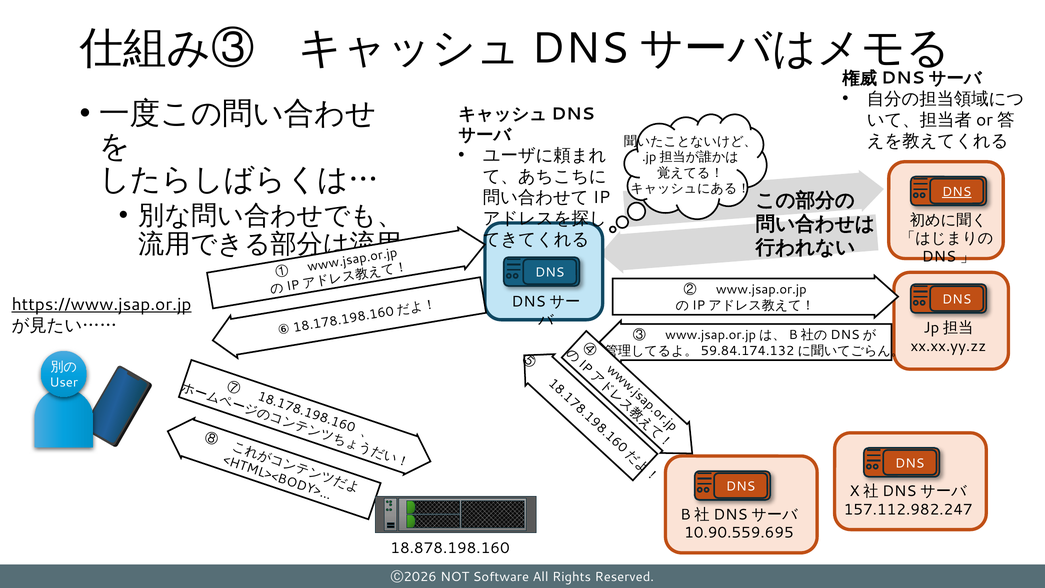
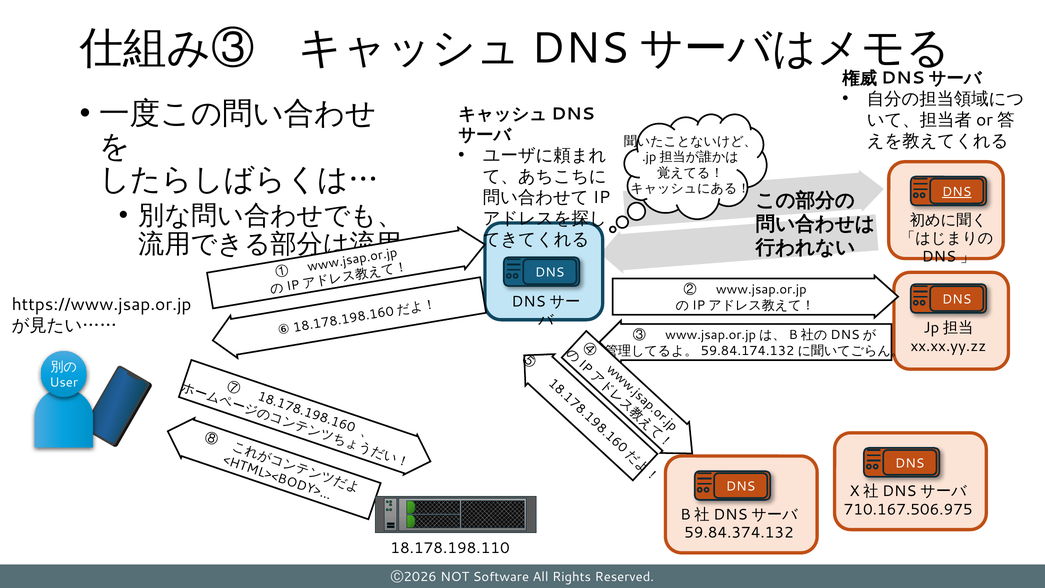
https://www.jsap.or.jp underline: present -> none (102, 305)
157.112.982.247: 157.112.982.247 -> 710.167.506.975 (908, 510)
10.90.559.695: 10.90.559.695 -> 59.84.374.132 (739, 533)
18.878.198.160: 18.878.198.160 -> 18.178.198.110 (450, 548)
